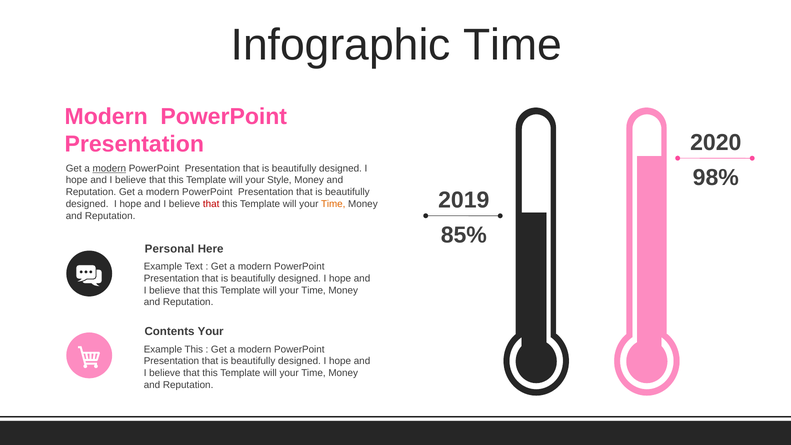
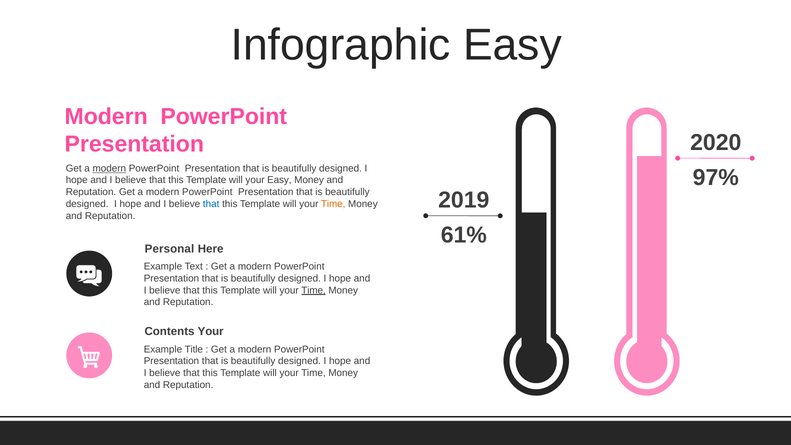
Infographic Time: Time -> Easy (512, 45)
98%: 98% -> 97% (716, 178)
your Style: Style -> Easy (279, 180)
that colour: red -> blue (211, 204)
85%: 85% -> 61% (464, 235)
Time underline: none -> present (314, 290)
Example This: This -> Title (194, 349)
